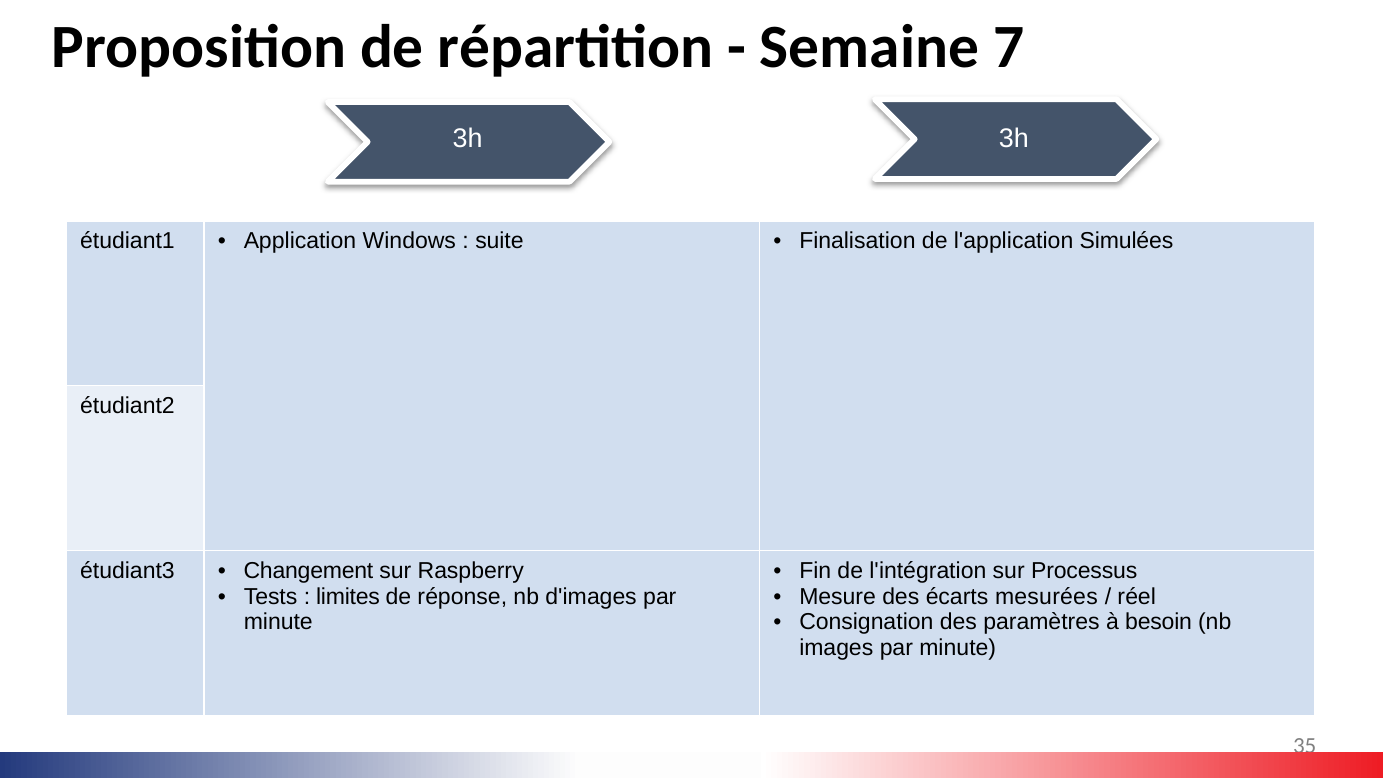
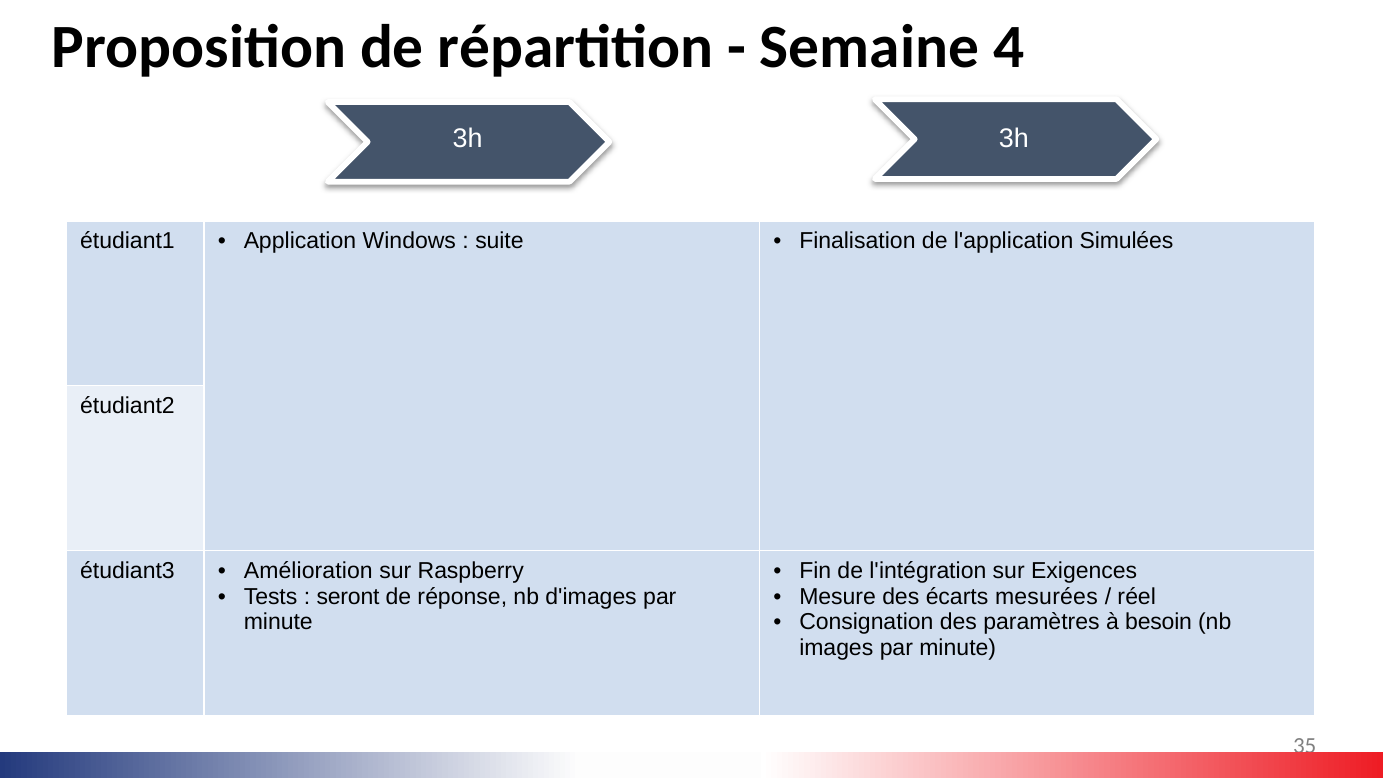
7: 7 -> 4 (1009, 48)
Changement: Changement -> Amélioration (308, 571)
Processus: Processus -> Exigences (1084, 571)
limites: limites -> seront (348, 597)
